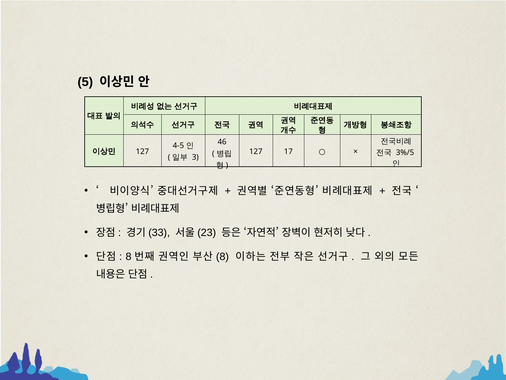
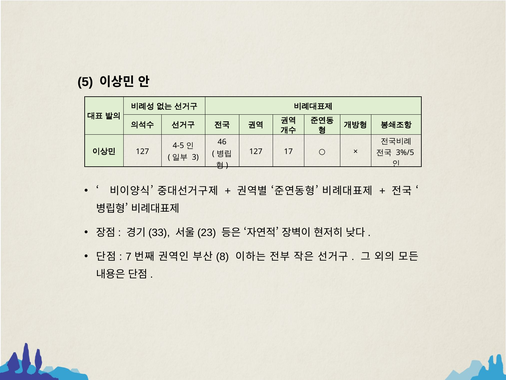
8: 8 -> 7 (129, 256)
